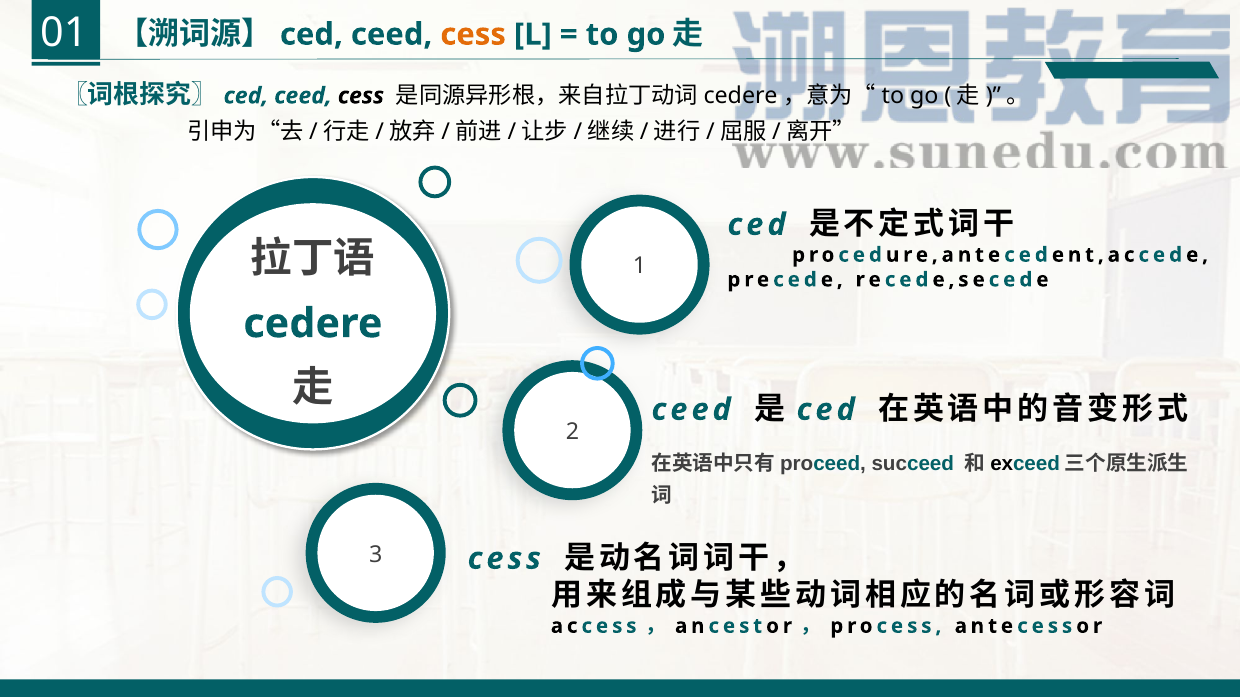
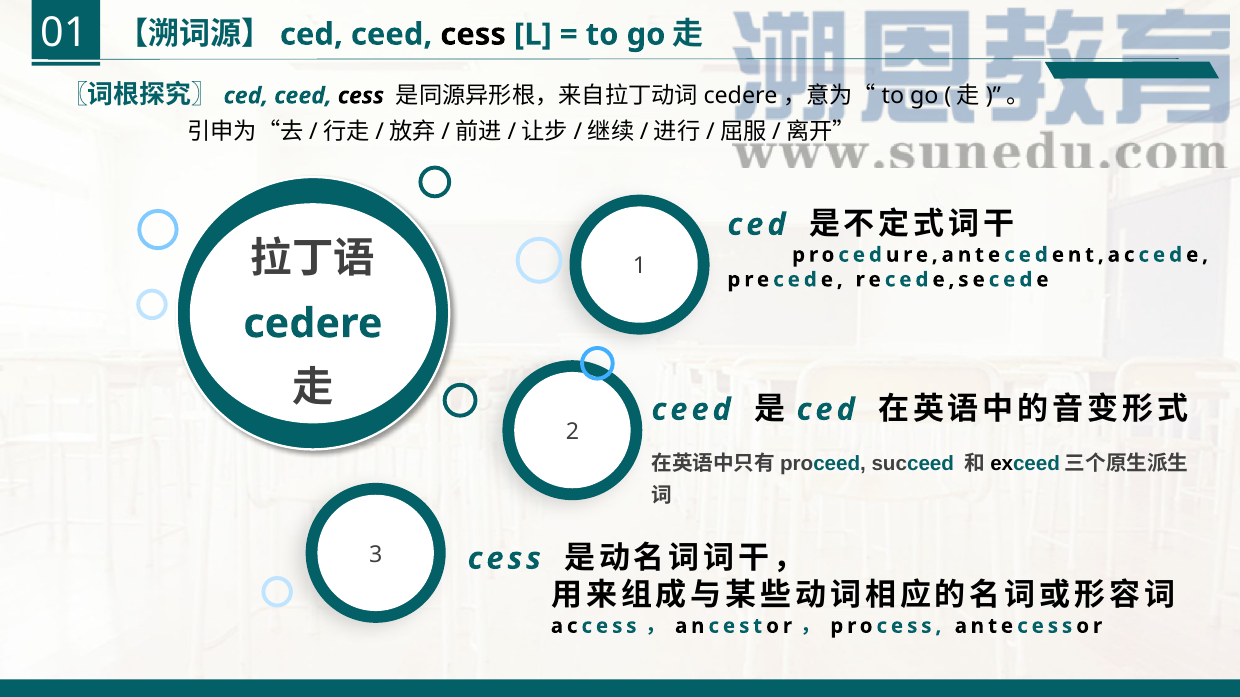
cess colour: orange -> black (473, 34)
